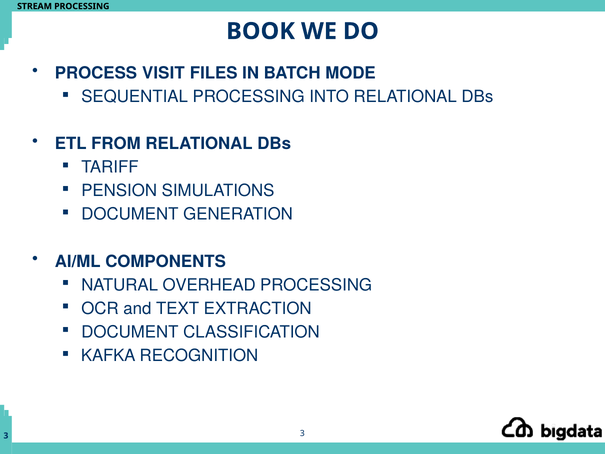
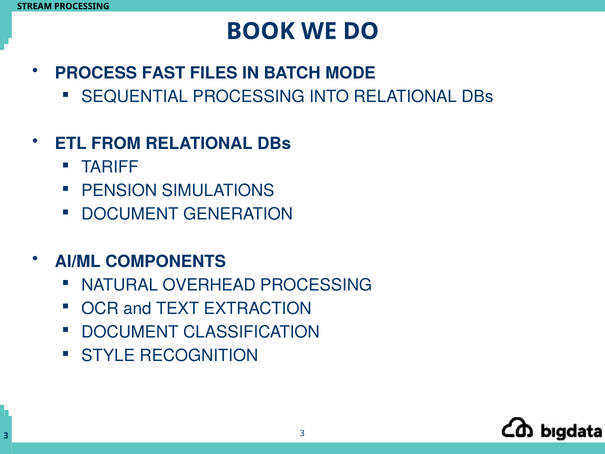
VISIT: VISIT -> FAST (164, 73)
KAFKA: KAFKA -> STYLE (108, 356)
